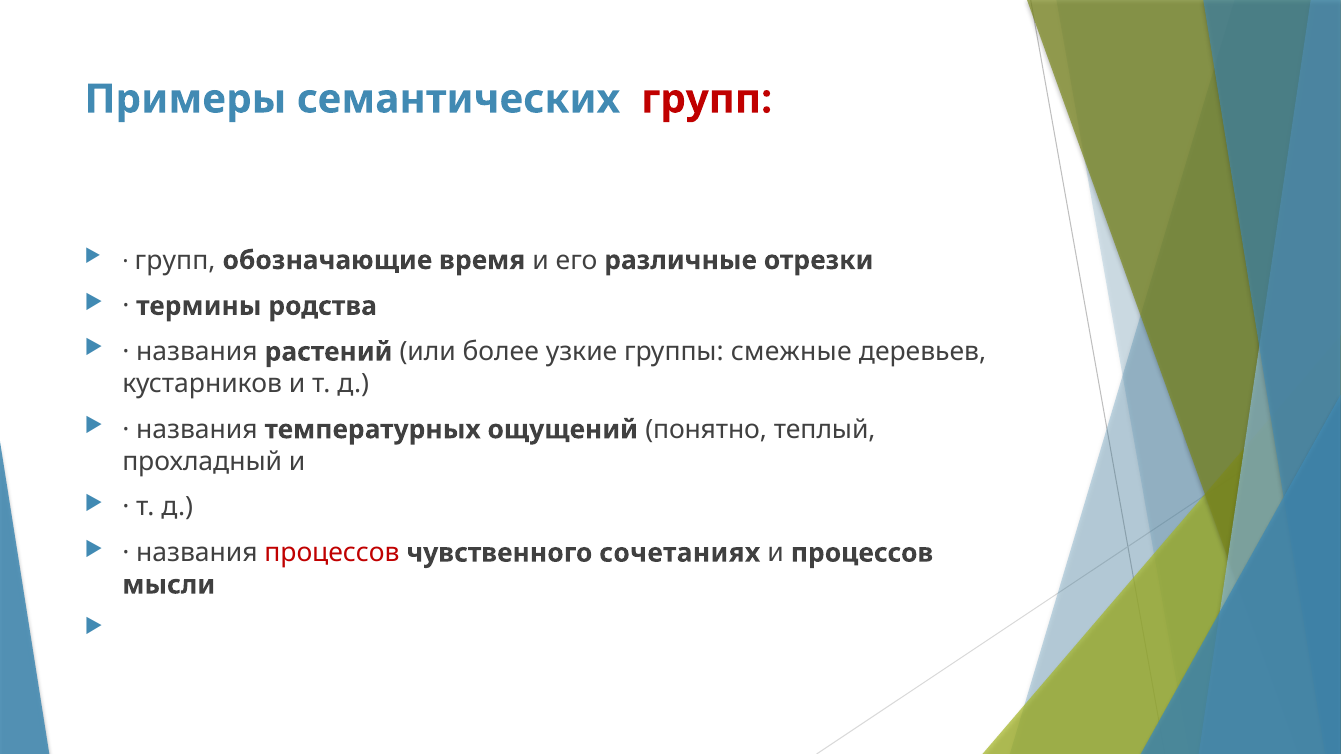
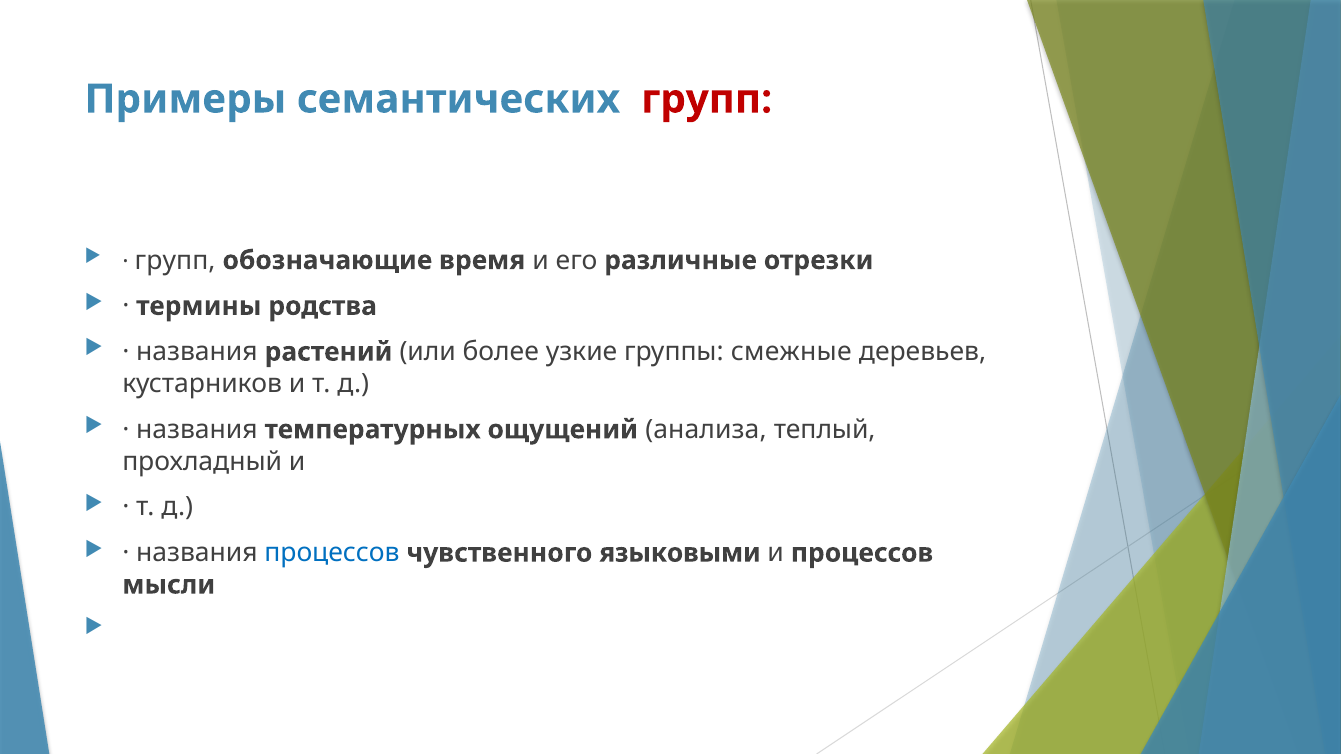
понятно: понятно -> анализа (706, 430)
процессов colour: red -> blue (332, 553)
сочетаниях: сочетаниях -> языковыми (680, 553)
